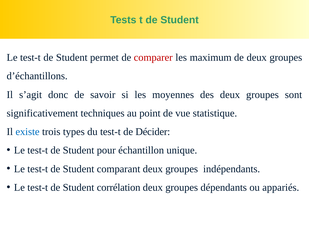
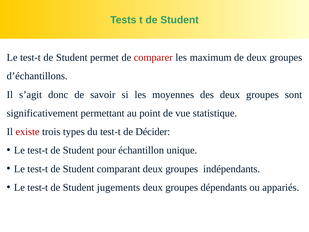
techniques: techniques -> permettant (103, 113)
existe colour: blue -> red (28, 132)
corrélation: corrélation -> jugements (118, 187)
